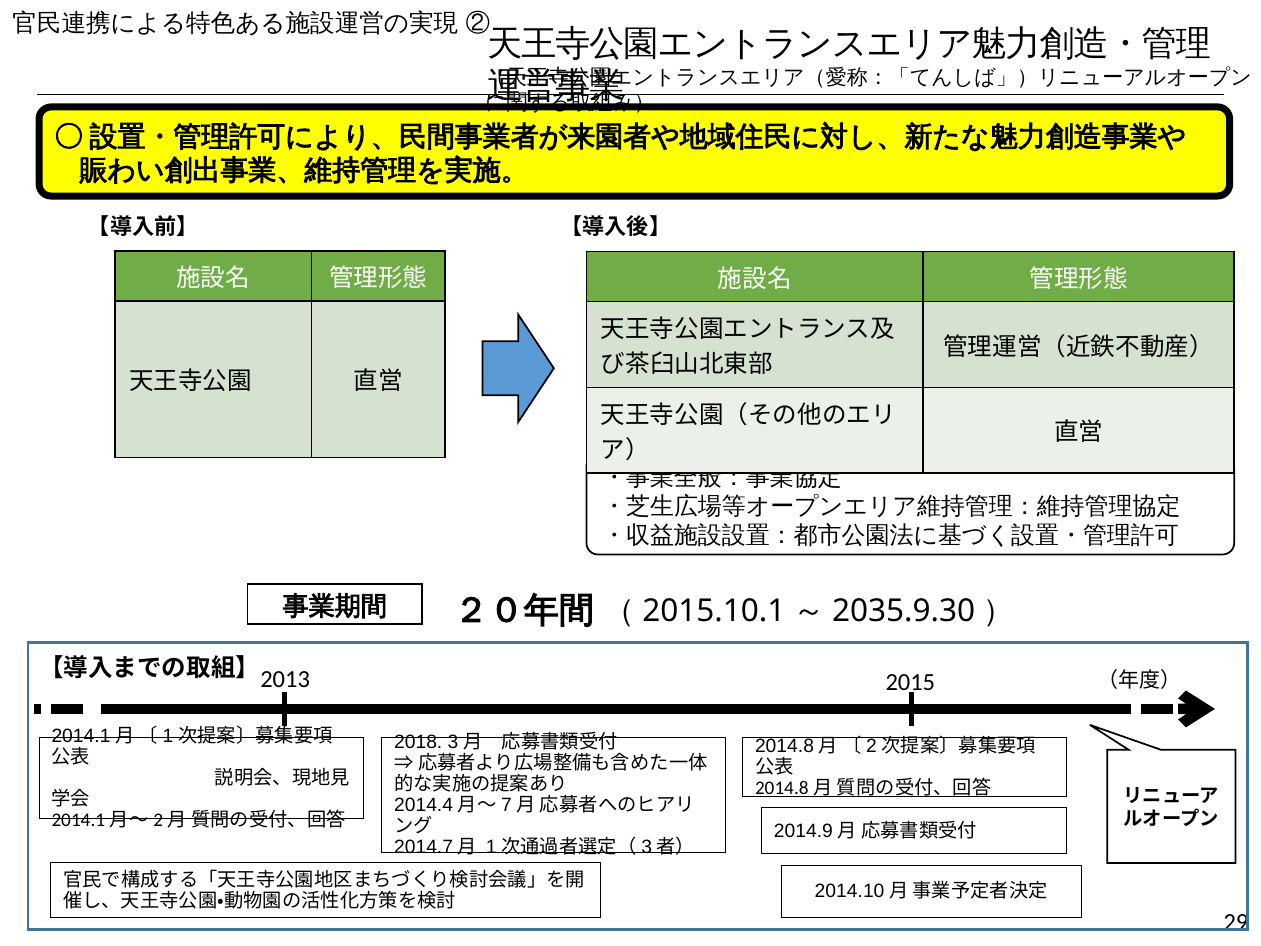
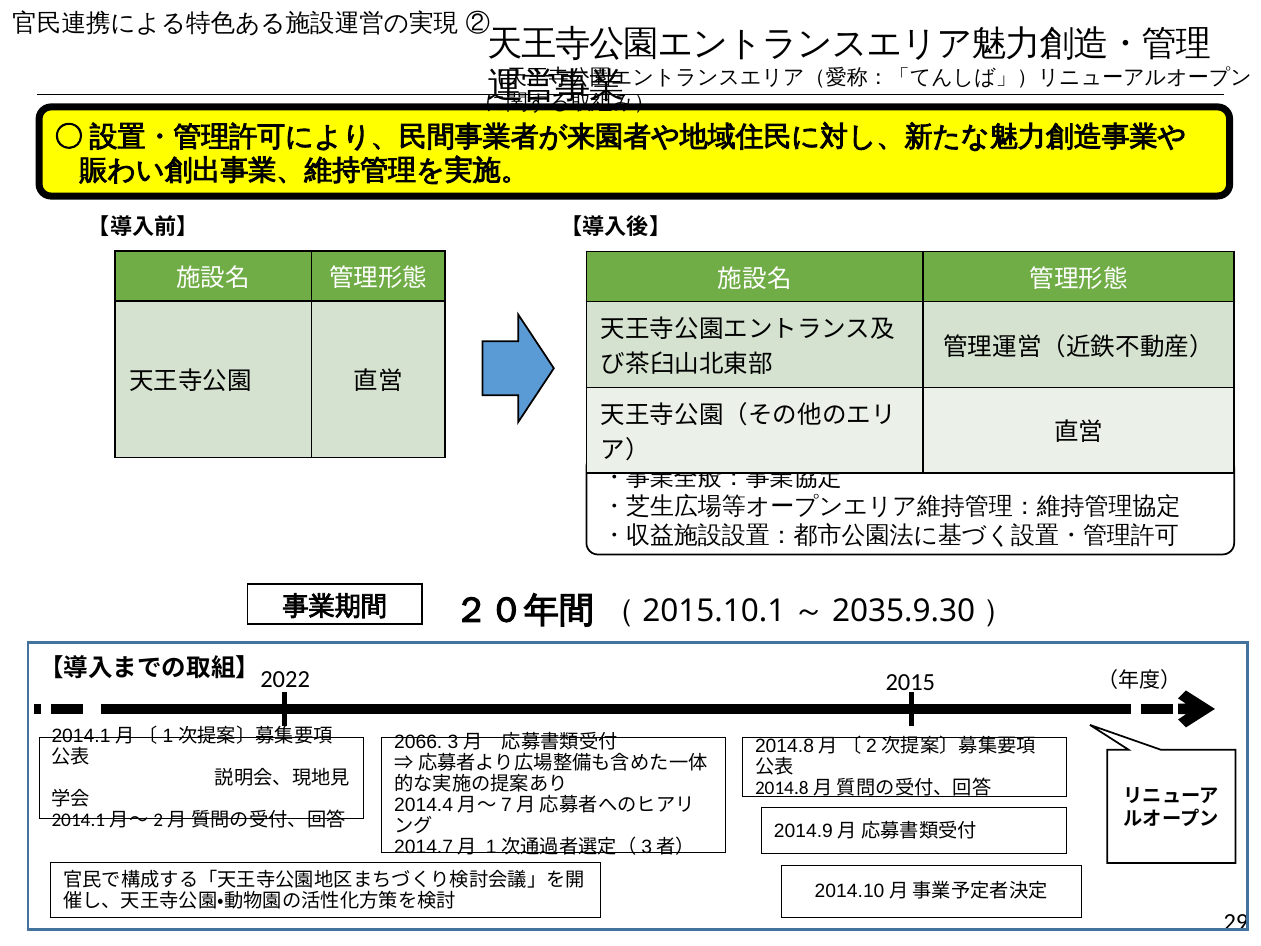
2013: 2013 -> 2022 (285, 679)
2018: 2018 -> 2066 (418, 742)
